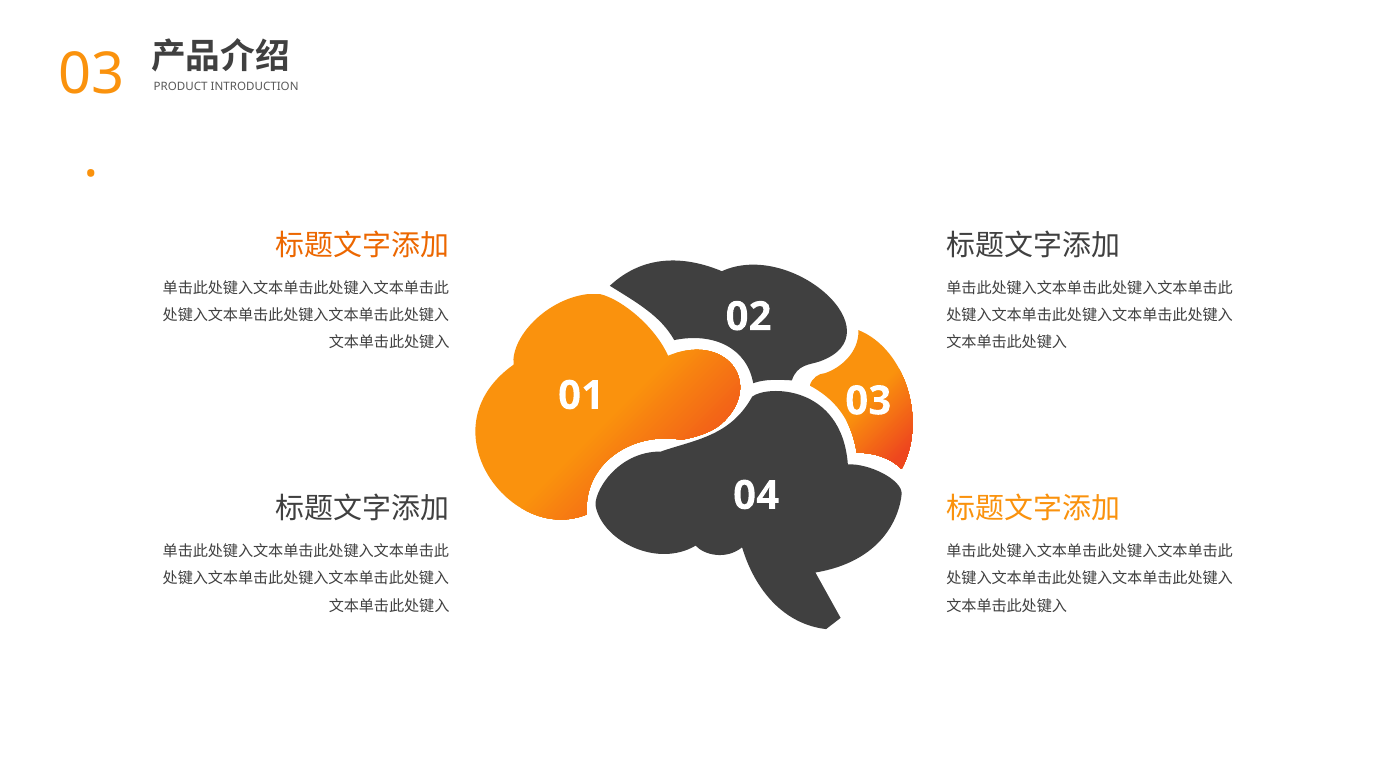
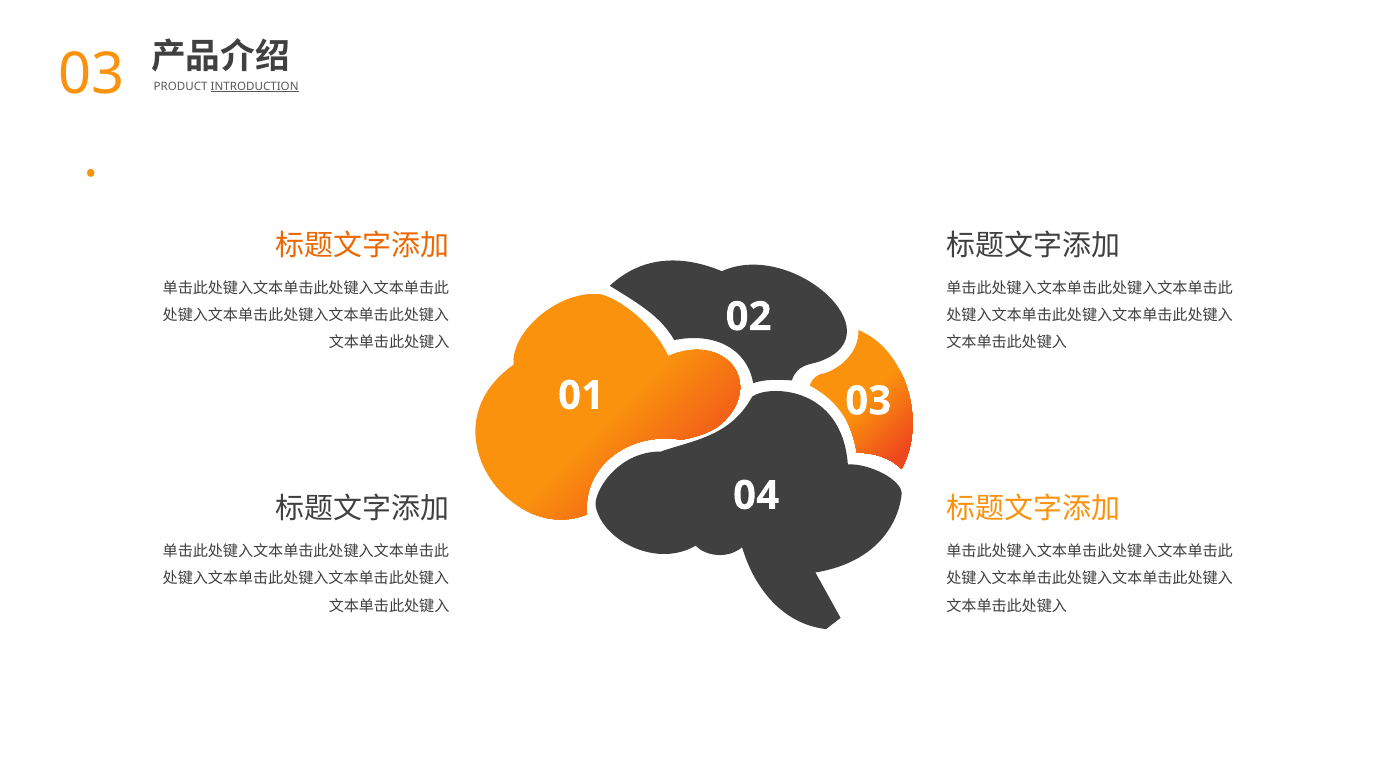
INTRODUCTION underline: none -> present (255, 87)
